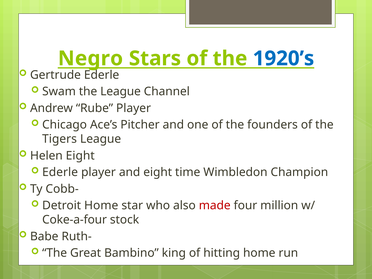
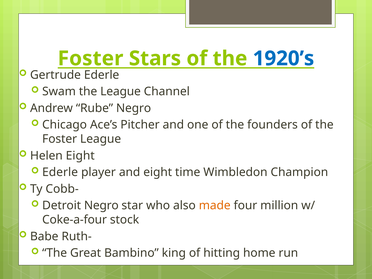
Negro: Negro -> Foster (91, 58)
Rube Player: Player -> Negro (134, 108)
Tigers: Tigers -> Foster (60, 139)
Detroit Home: Home -> Negro (101, 206)
made colour: red -> orange (215, 206)
